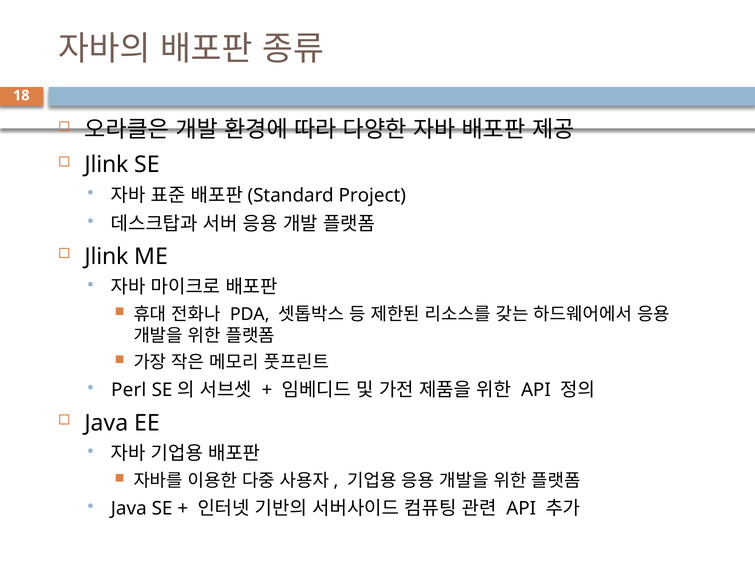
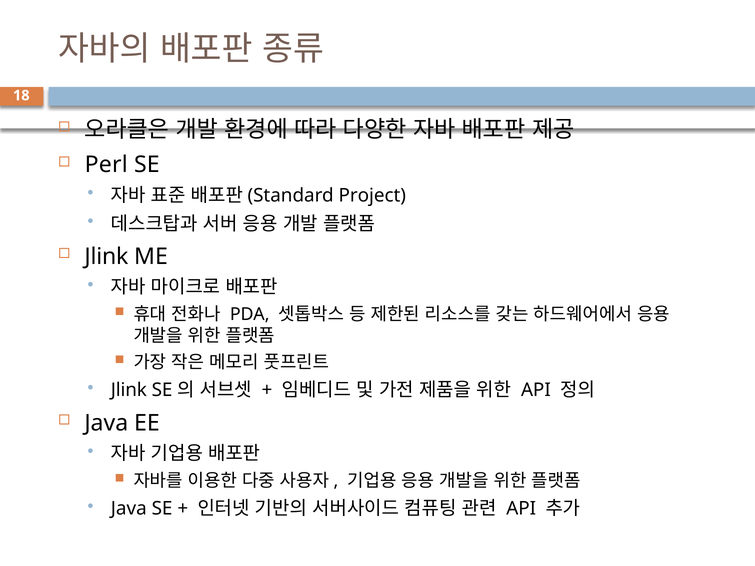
Jlink: Jlink -> Perl (106, 165)
Perl: Perl -> Jlink (129, 390)
